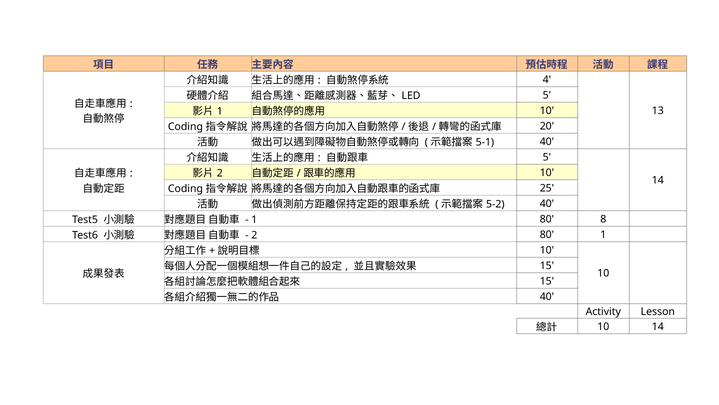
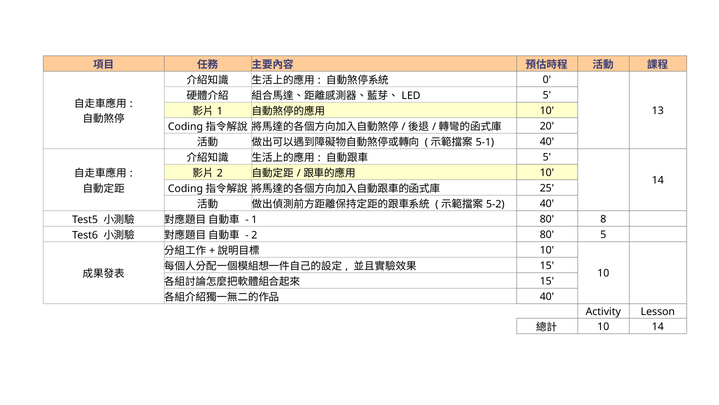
4: 4 -> 0 (547, 80)
80 1: 1 -> 5 (603, 234)
